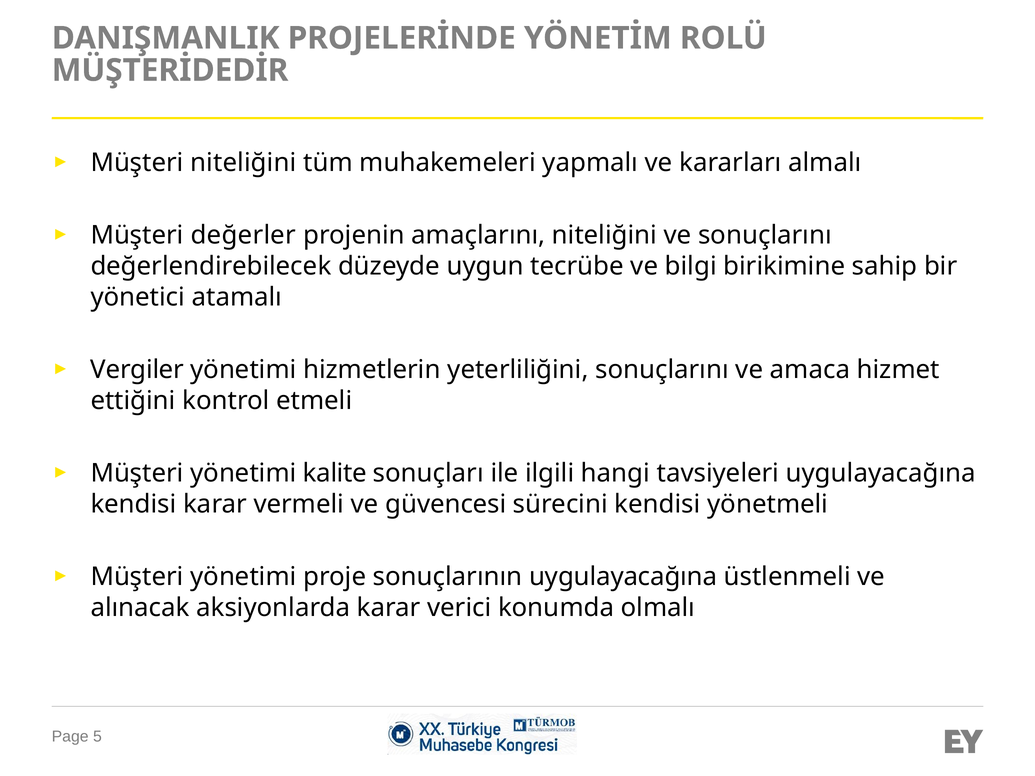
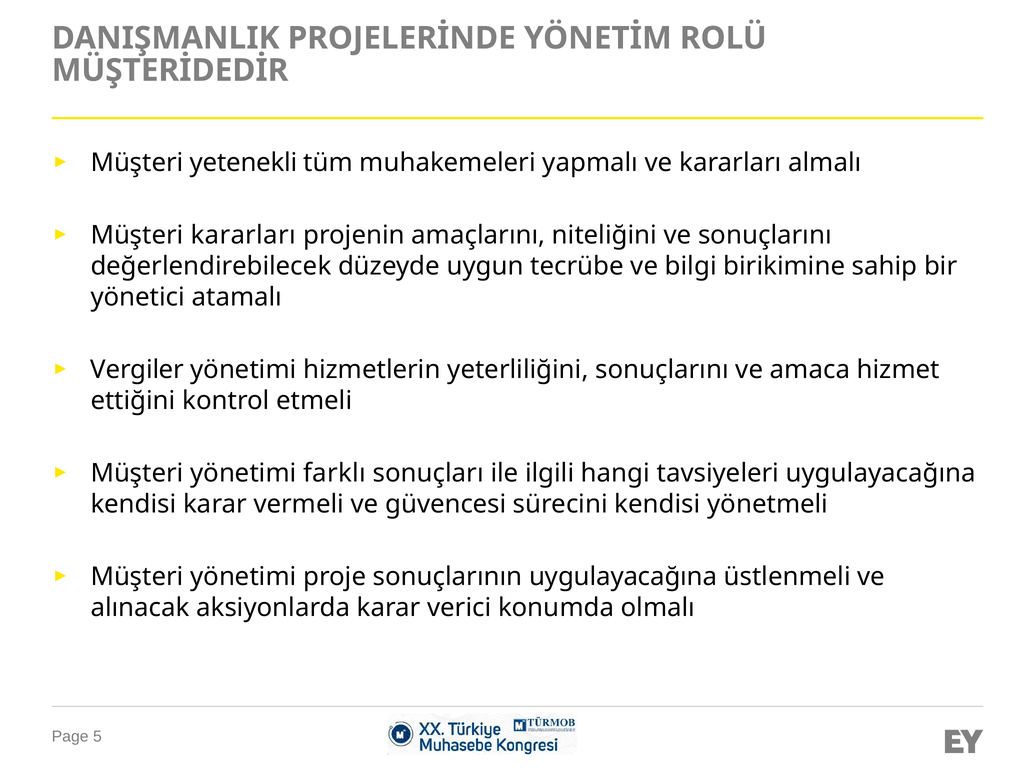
Müşteri niteliğini: niteliğini -> yetenekli (244, 163)
Müşteri değerler: değerler -> kararları (243, 235)
kalite: kalite -> farklı (335, 473)
